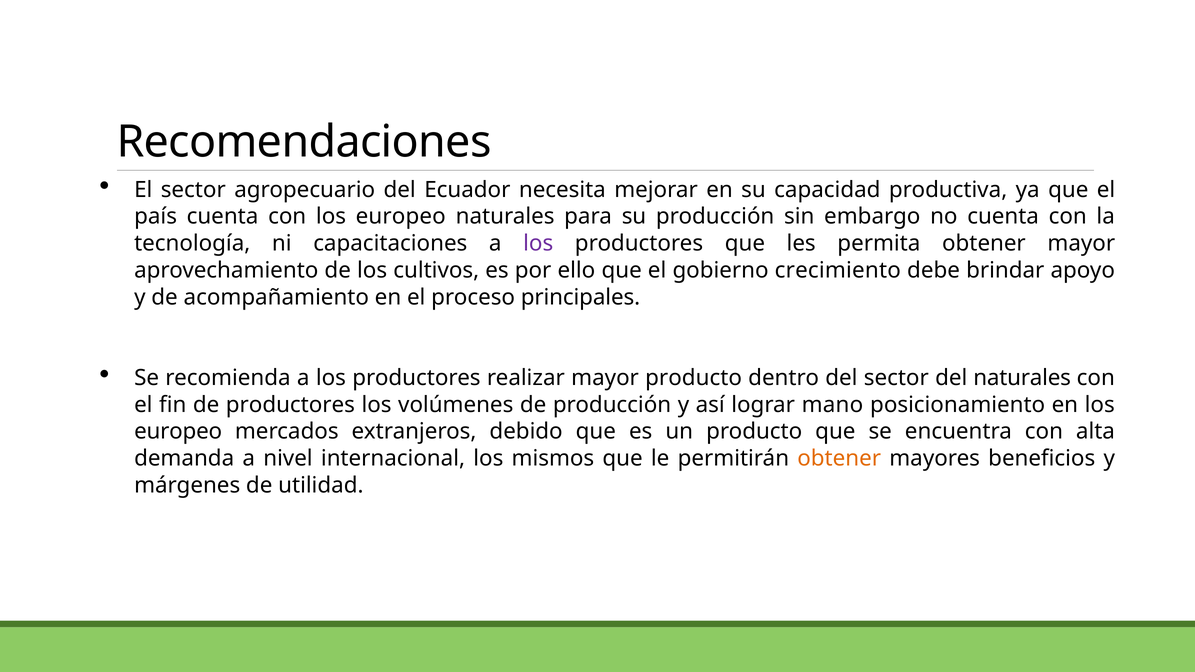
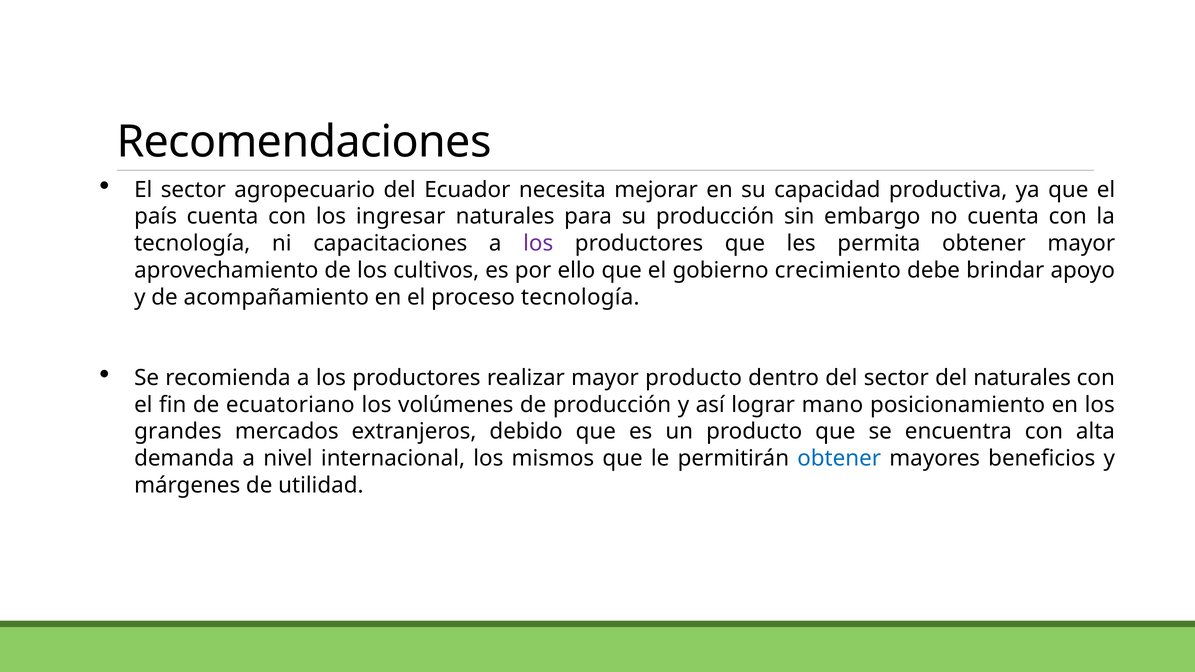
con los europeo: europeo -> ingresar (401, 217)
proceso principales: principales -> tecnología (580, 297)
de productores: productores -> ecuatoriano (290, 405)
europeo: europeo -> grandes (178, 432)
obtener colour: orange -> blue (839, 459)
